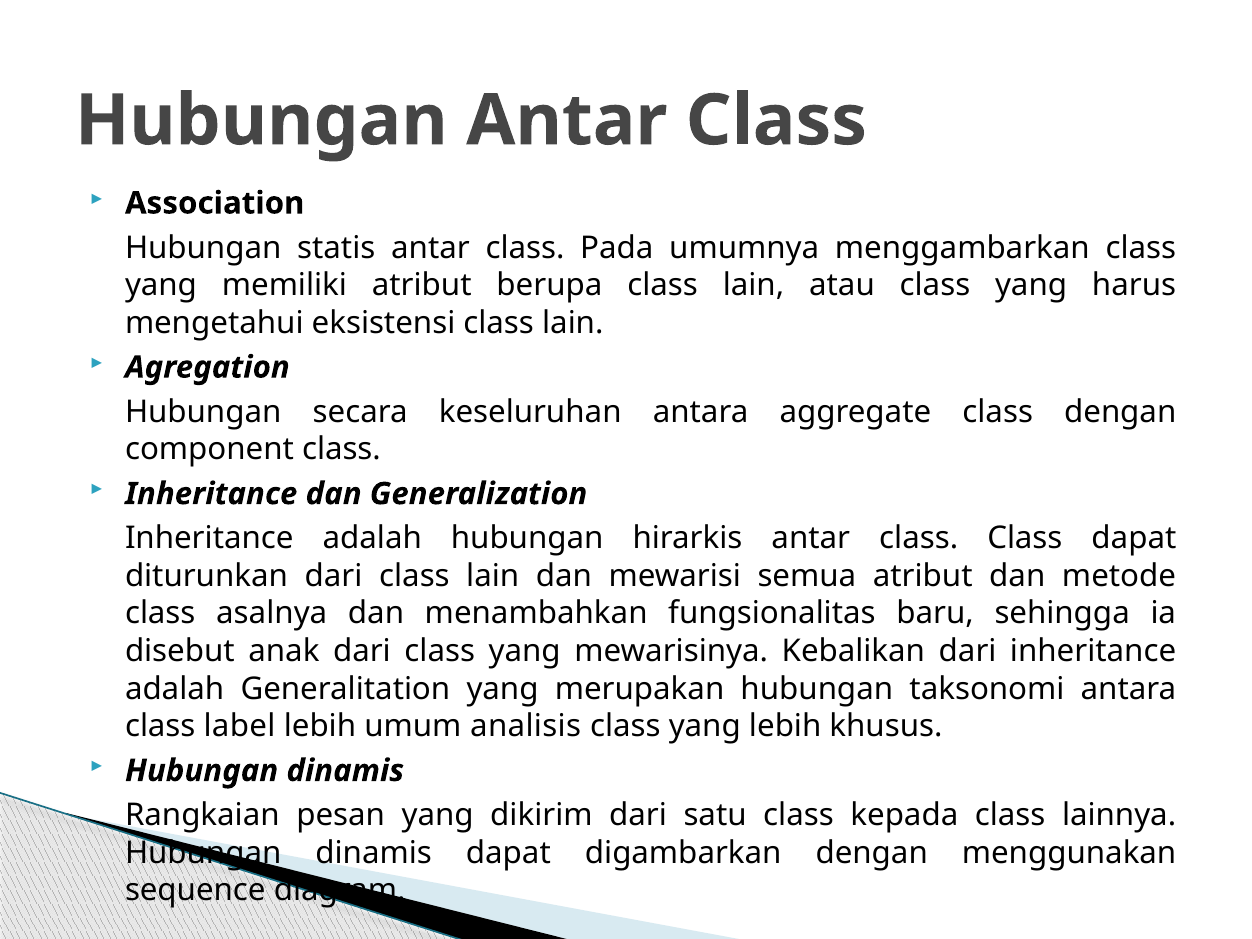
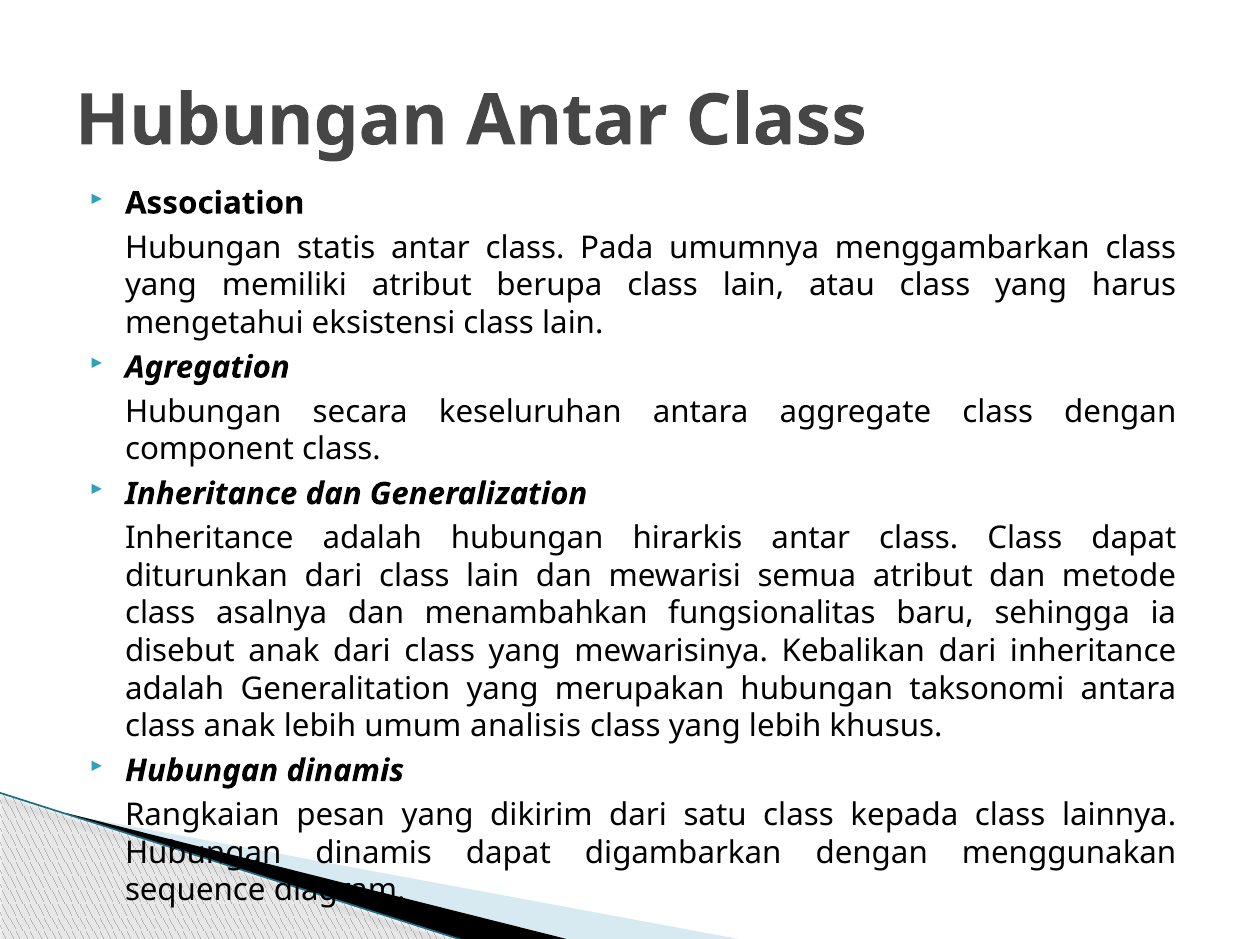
class label: label -> anak (240, 726)
